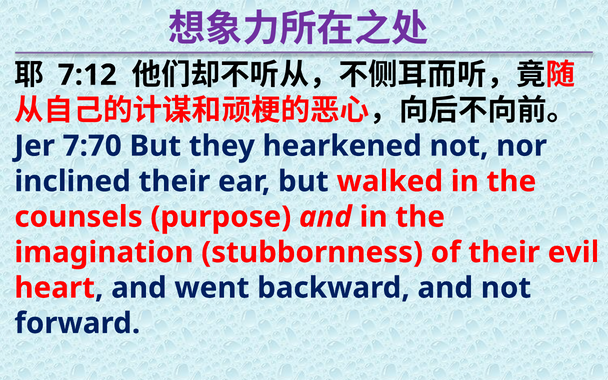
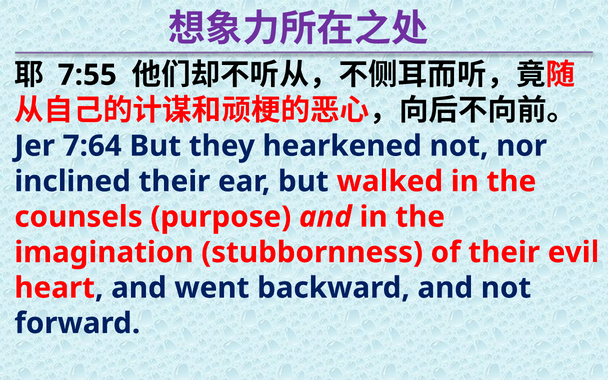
7:12: 7:12 -> 7:55 (87, 75)
7:70: 7:70 -> 7:64 (92, 146)
